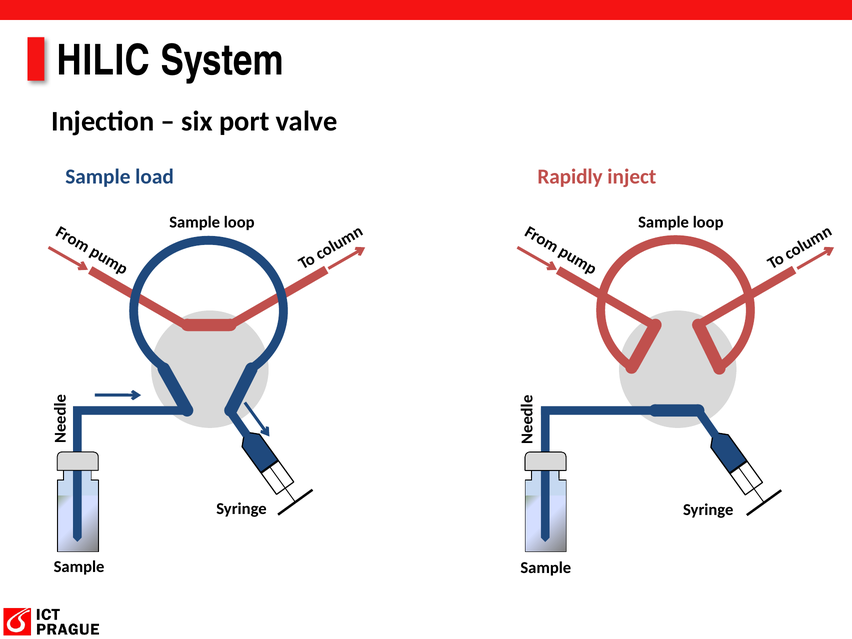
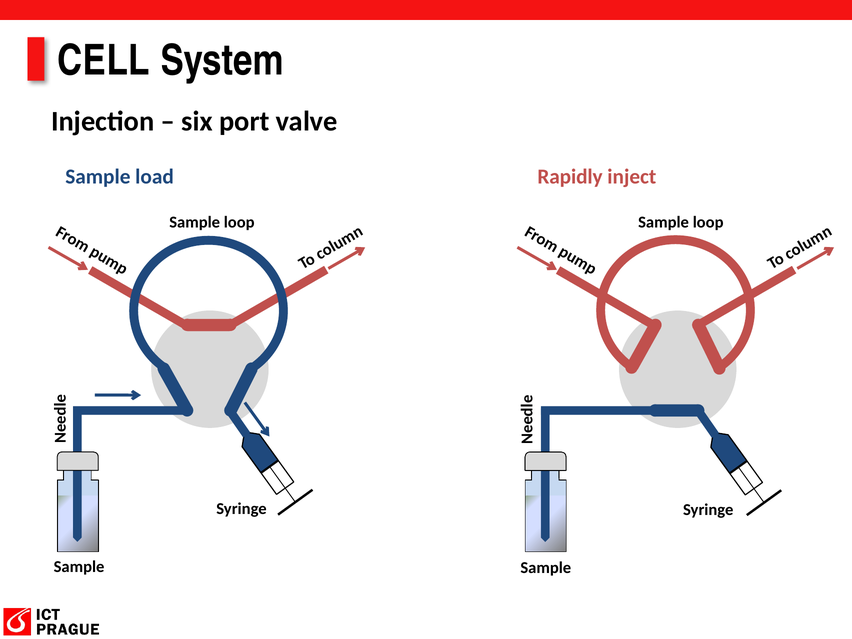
HILIC: HILIC -> CELL (103, 61)
